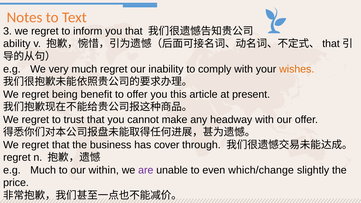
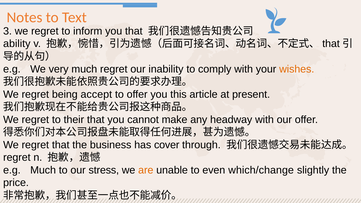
benefit: benefit -> accept (96, 94)
trust: trust -> their (74, 120)
within: within -> stress (104, 170)
are colour: purple -> orange (146, 170)
